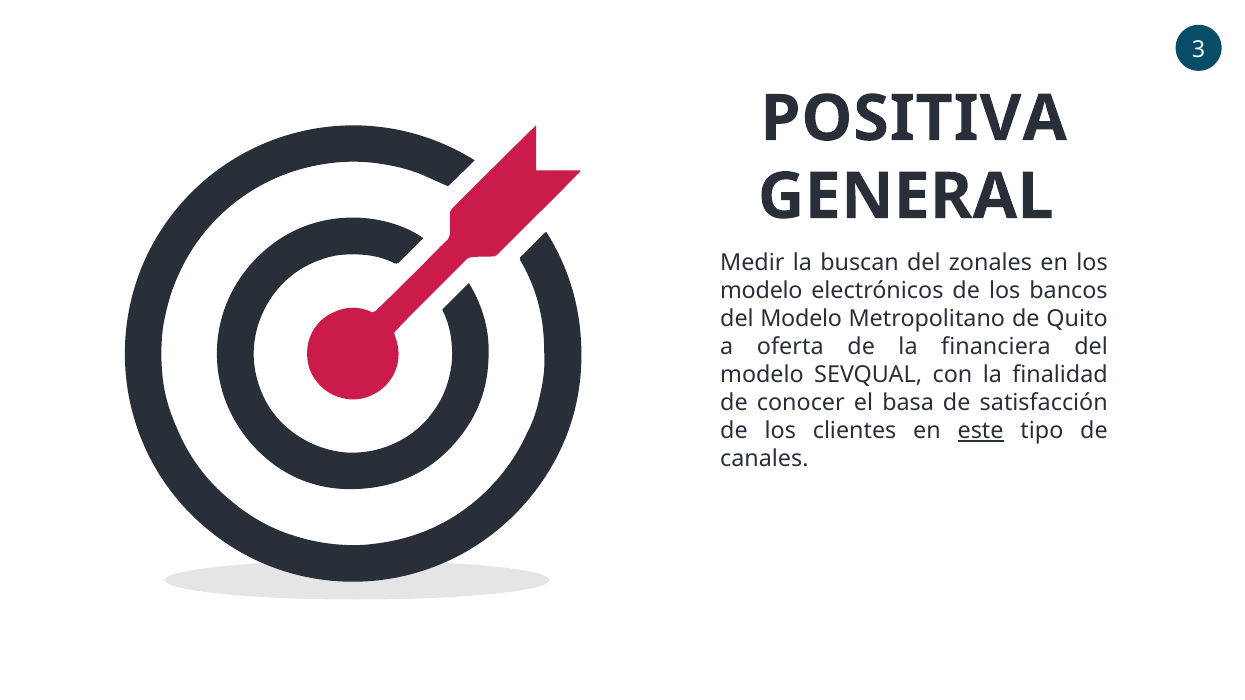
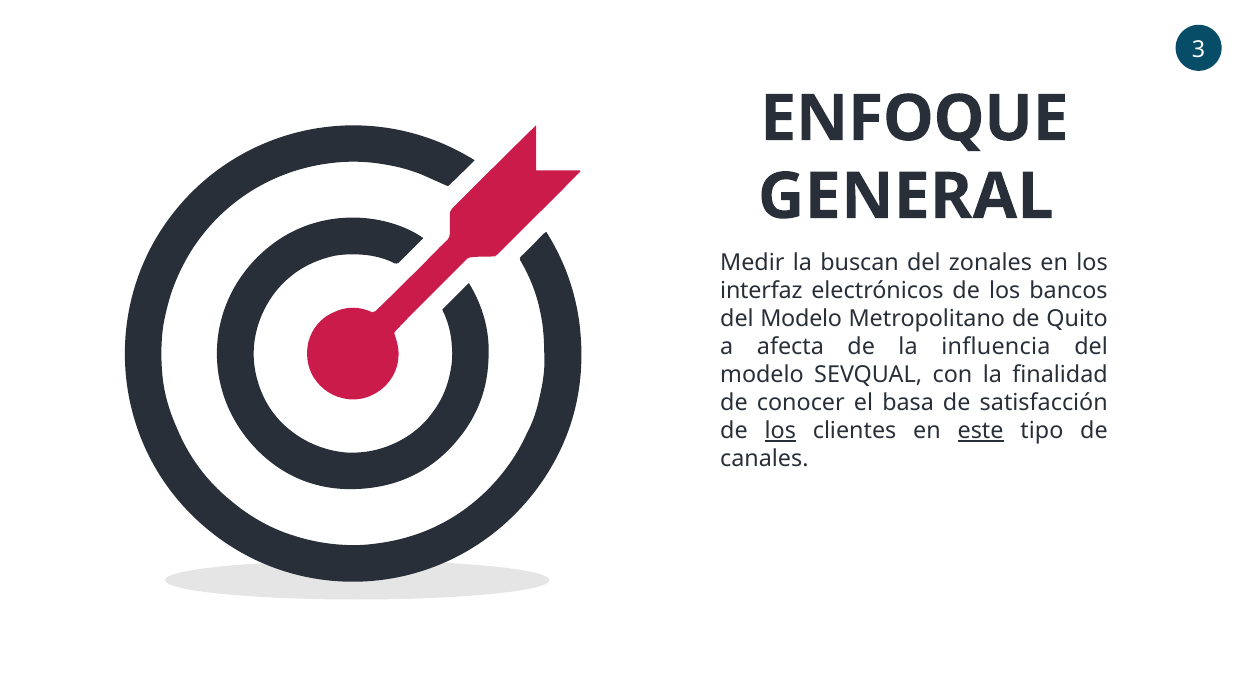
POSITIVA: POSITIVA -> ENFOQUE (914, 119)
modelo: modelo -> interfaz (761, 291)
oferta: oferta -> afecta (790, 347)
financiera: financiera -> influencia (996, 347)
los underline: none -> present (780, 431)
